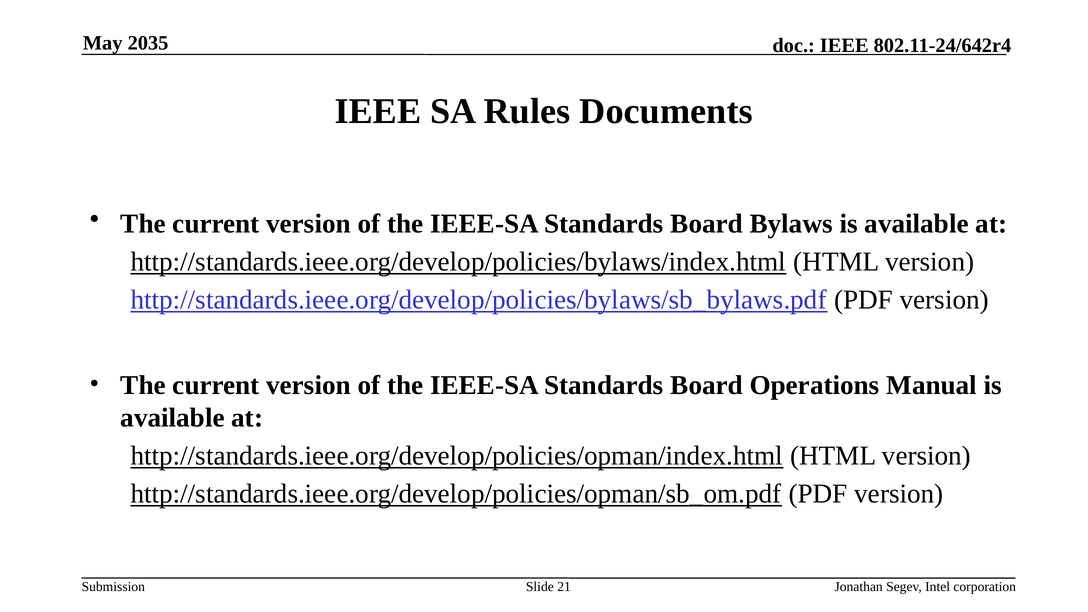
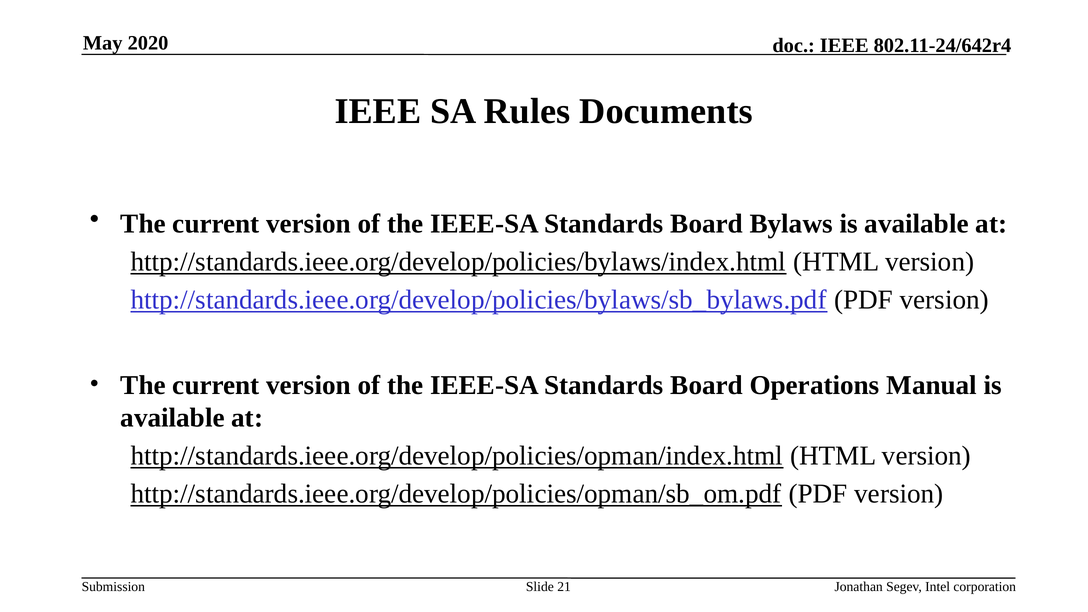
2035: 2035 -> 2020 (148, 43)
